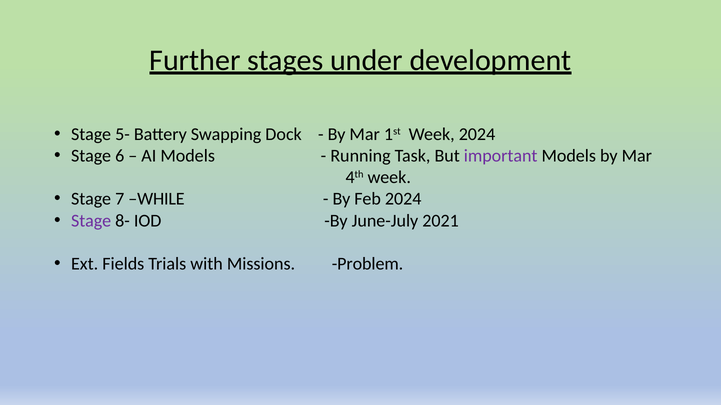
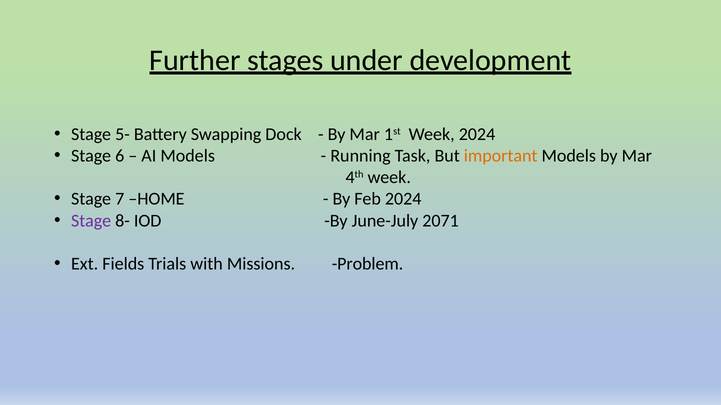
important colour: purple -> orange (501, 156)
WHILE: WHILE -> HOME (156, 199)
2021: 2021 -> 2071 (441, 221)
